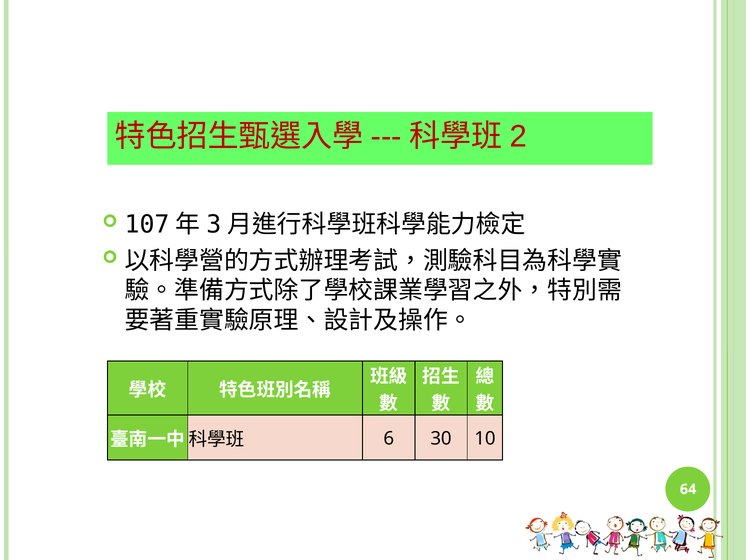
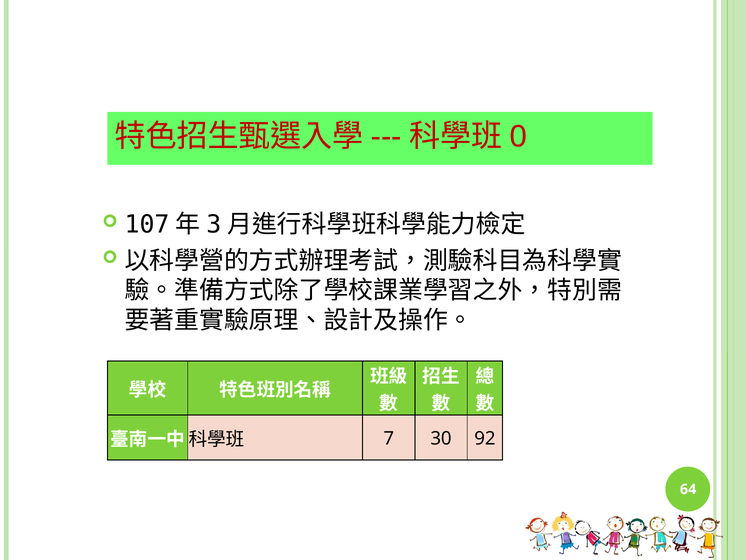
2: 2 -> 0 (519, 136)
6: 6 -> 7 (389, 438)
10: 10 -> 92 (485, 438)
